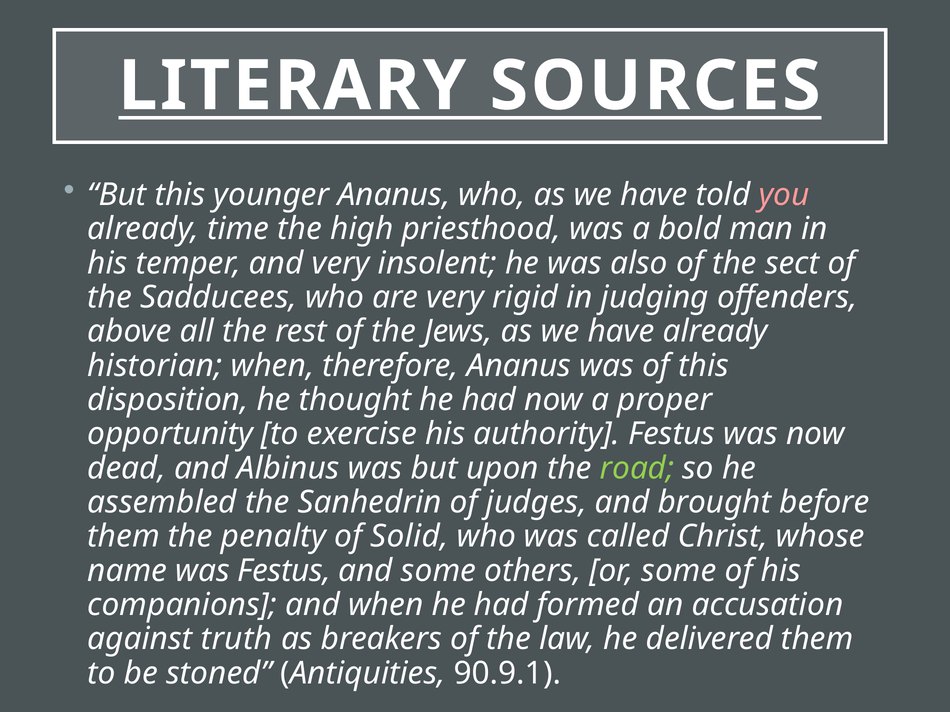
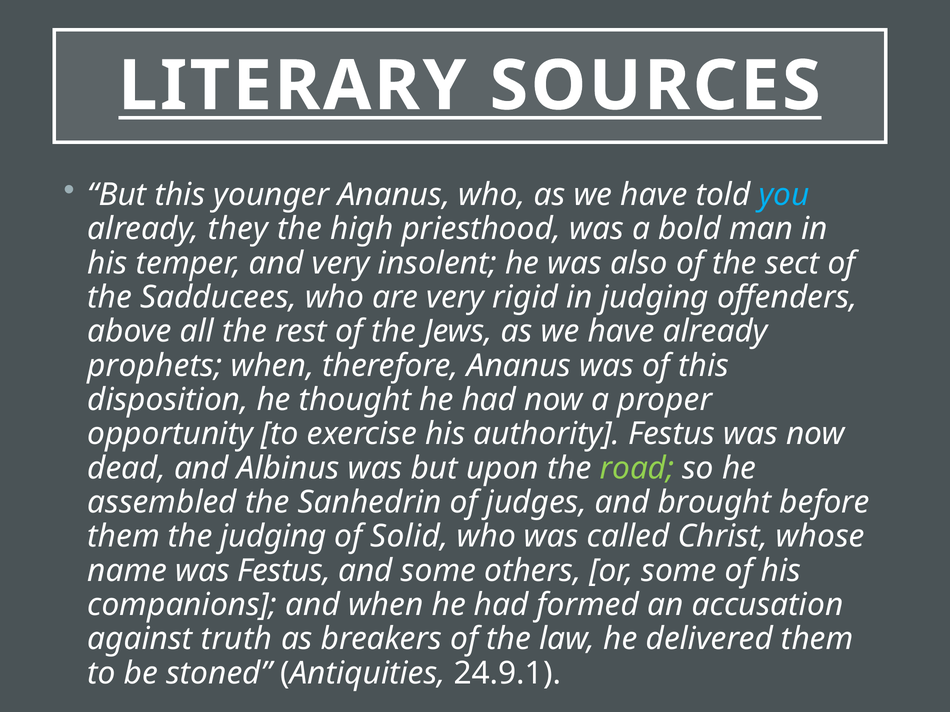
you colour: pink -> light blue (784, 195)
time: time -> they (238, 229)
historian: historian -> prophets (155, 366)
the penalty: penalty -> judging (274, 537)
90.9.1: 90.9.1 -> 24.9.1 (507, 674)
